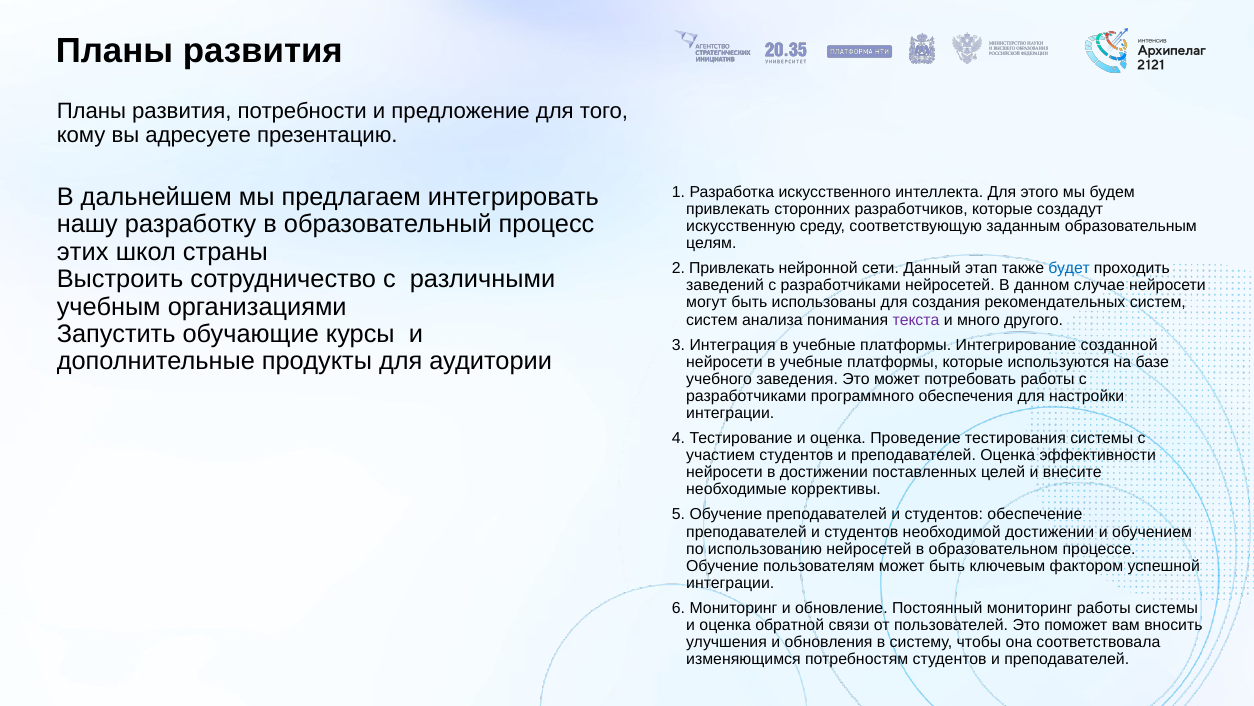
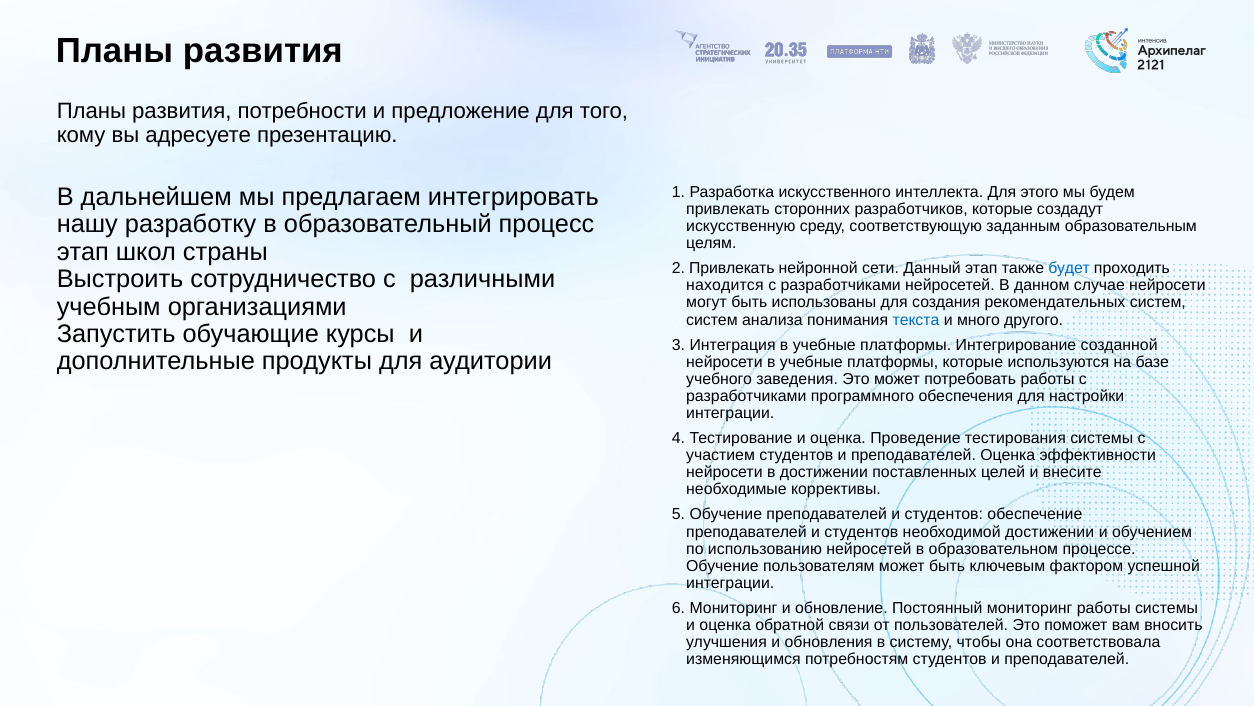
этих: этих -> этап (83, 252)
заведений: заведений -> находится (725, 285)
текста colour: purple -> blue (916, 320)
